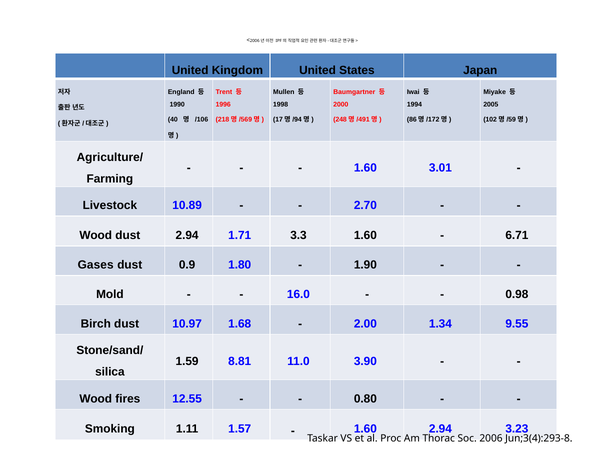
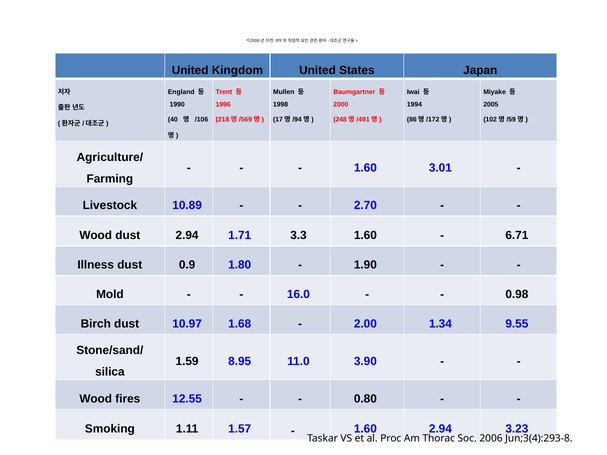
Gases: Gases -> Illness (96, 265)
8.81: 8.81 -> 8.95 (240, 361)
